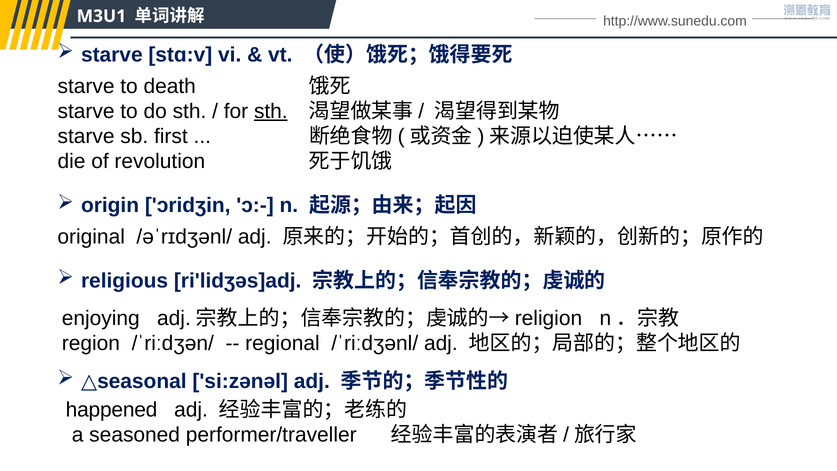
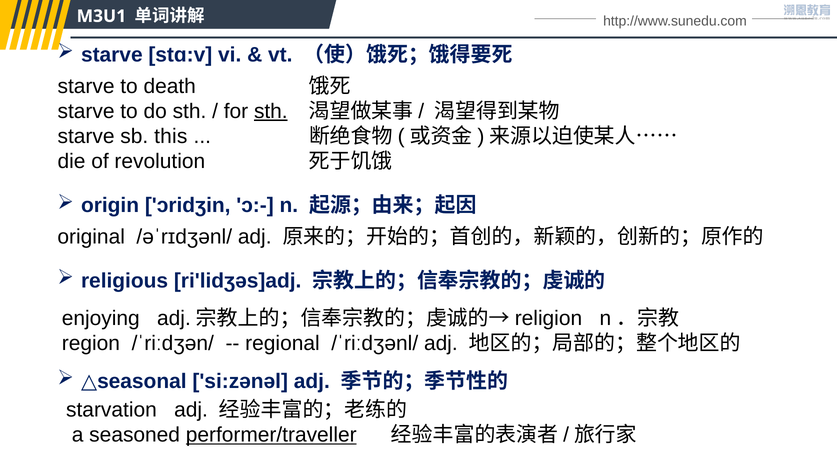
first: first -> this (171, 136)
happened: happened -> starvation (111, 410)
performer/traveller underline: none -> present (271, 435)
